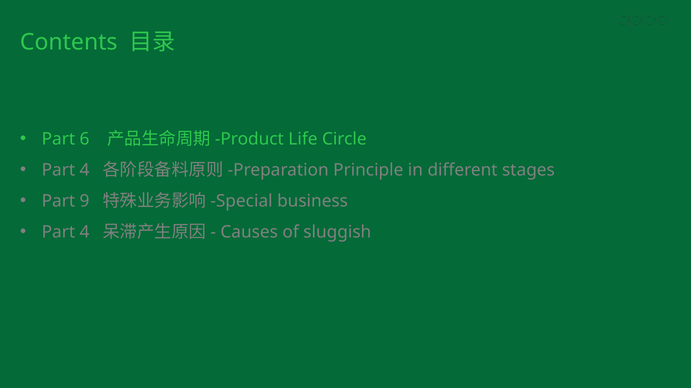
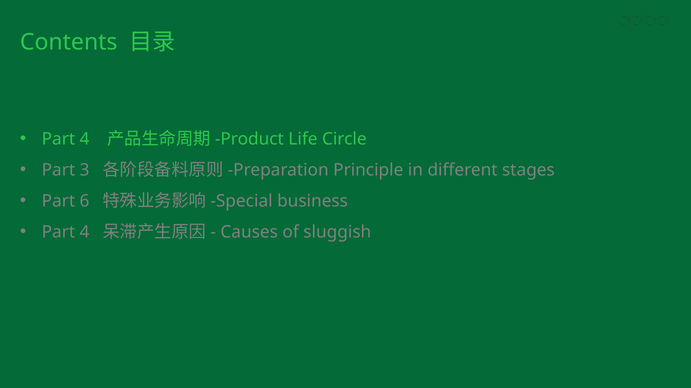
6: 6 -> 4 (85, 139)
4: 4 -> 3 (85, 170)
9: 9 -> 6 (85, 202)
